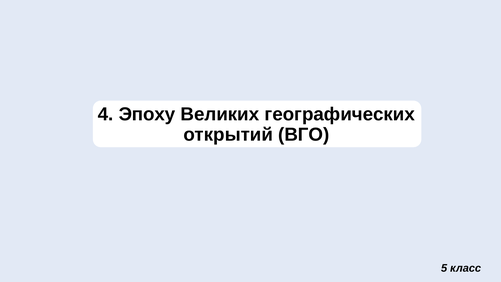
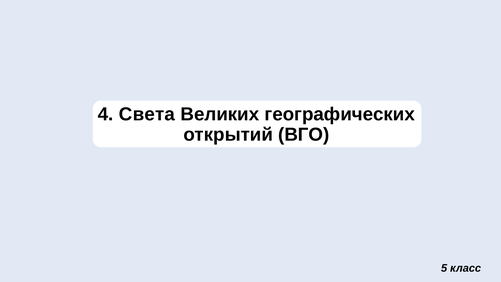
Эпоху: Эпоху -> Света (147, 114)
